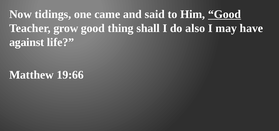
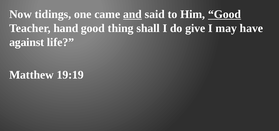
and underline: none -> present (132, 14)
grow: grow -> hand (66, 28)
also: also -> give (195, 28)
19:66: 19:66 -> 19:19 (70, 75)
